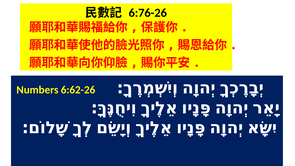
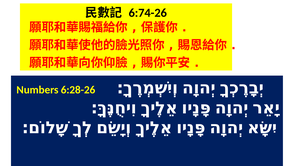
6:76-26: 6:76-26 -> 6:74-26 (148, 13)
6:62-26: 6:62-26 -> 6:28-26 (78, 90)
